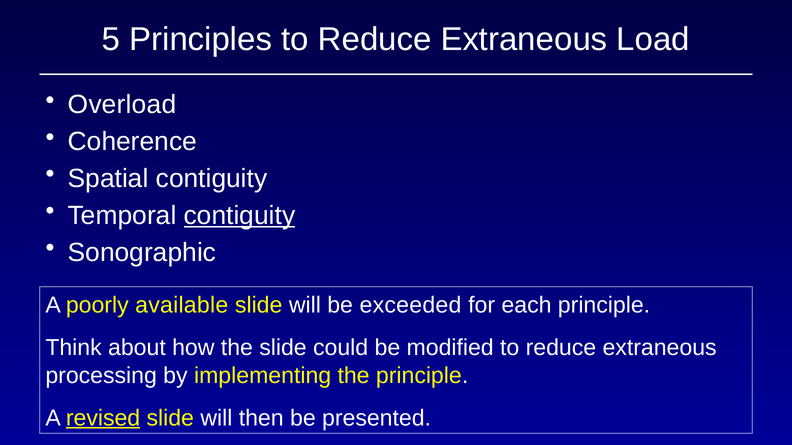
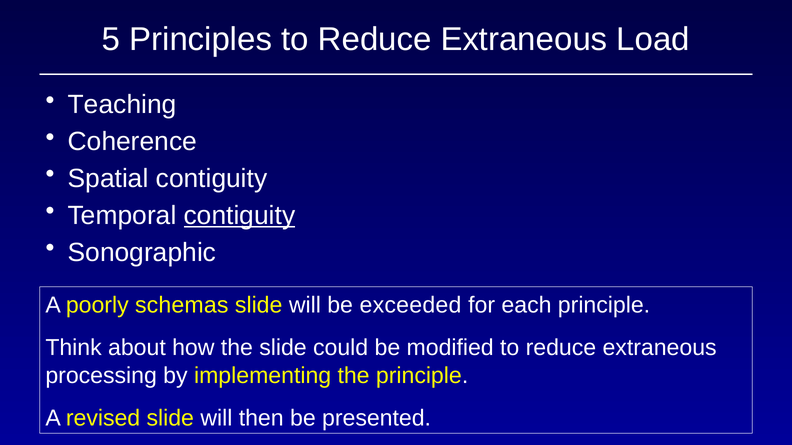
Overload: Overload -> Teaching (122, 105)
available: available -> schemas (182, 305)
revised underline: present -> none (103, 418)
